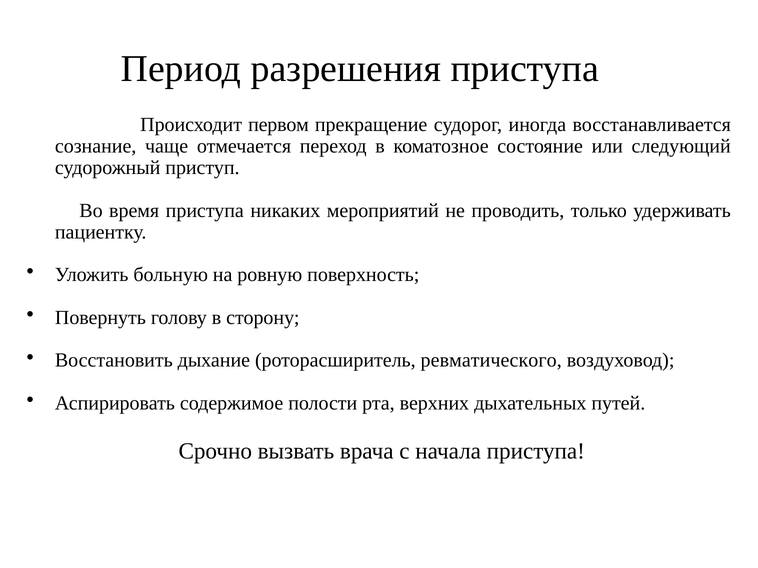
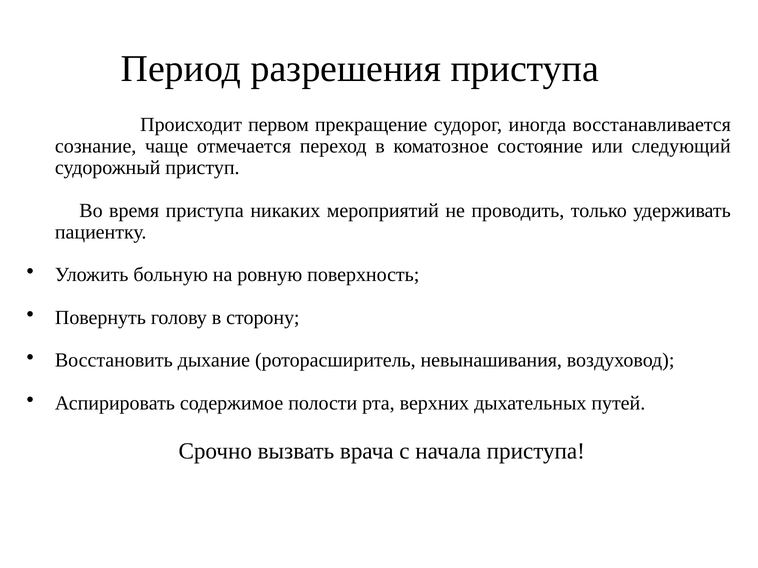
ревматического: ревматического -> невынашивания (491, 361)
